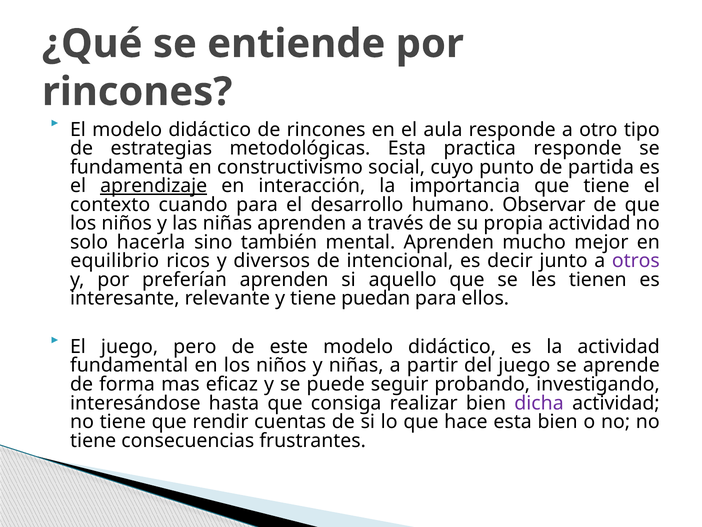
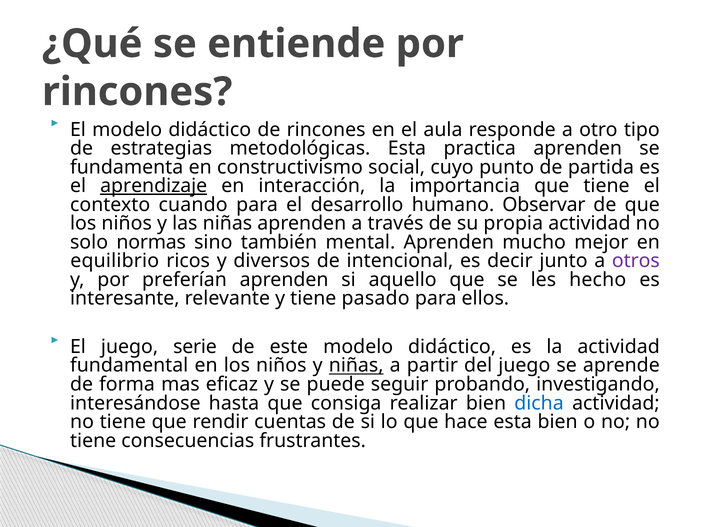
practica responde: responde -> aprenden (578, 148)
hacerla: hacerla -> normas (151, 242)
tienen: tienen -> hecho (598, 279)
puedan: puedan -> pasado (376, 298)
pero: pero -> serie (195, 346)
niñas underline: none -> present (356, 365)
dicha colour: purple -> blue (539, 403)
